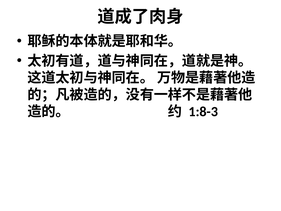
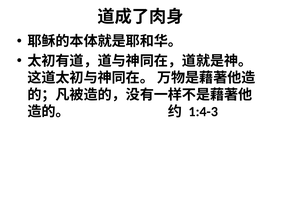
1:8-3: 1:8-3 -> 1:4-3 (203, 112)
